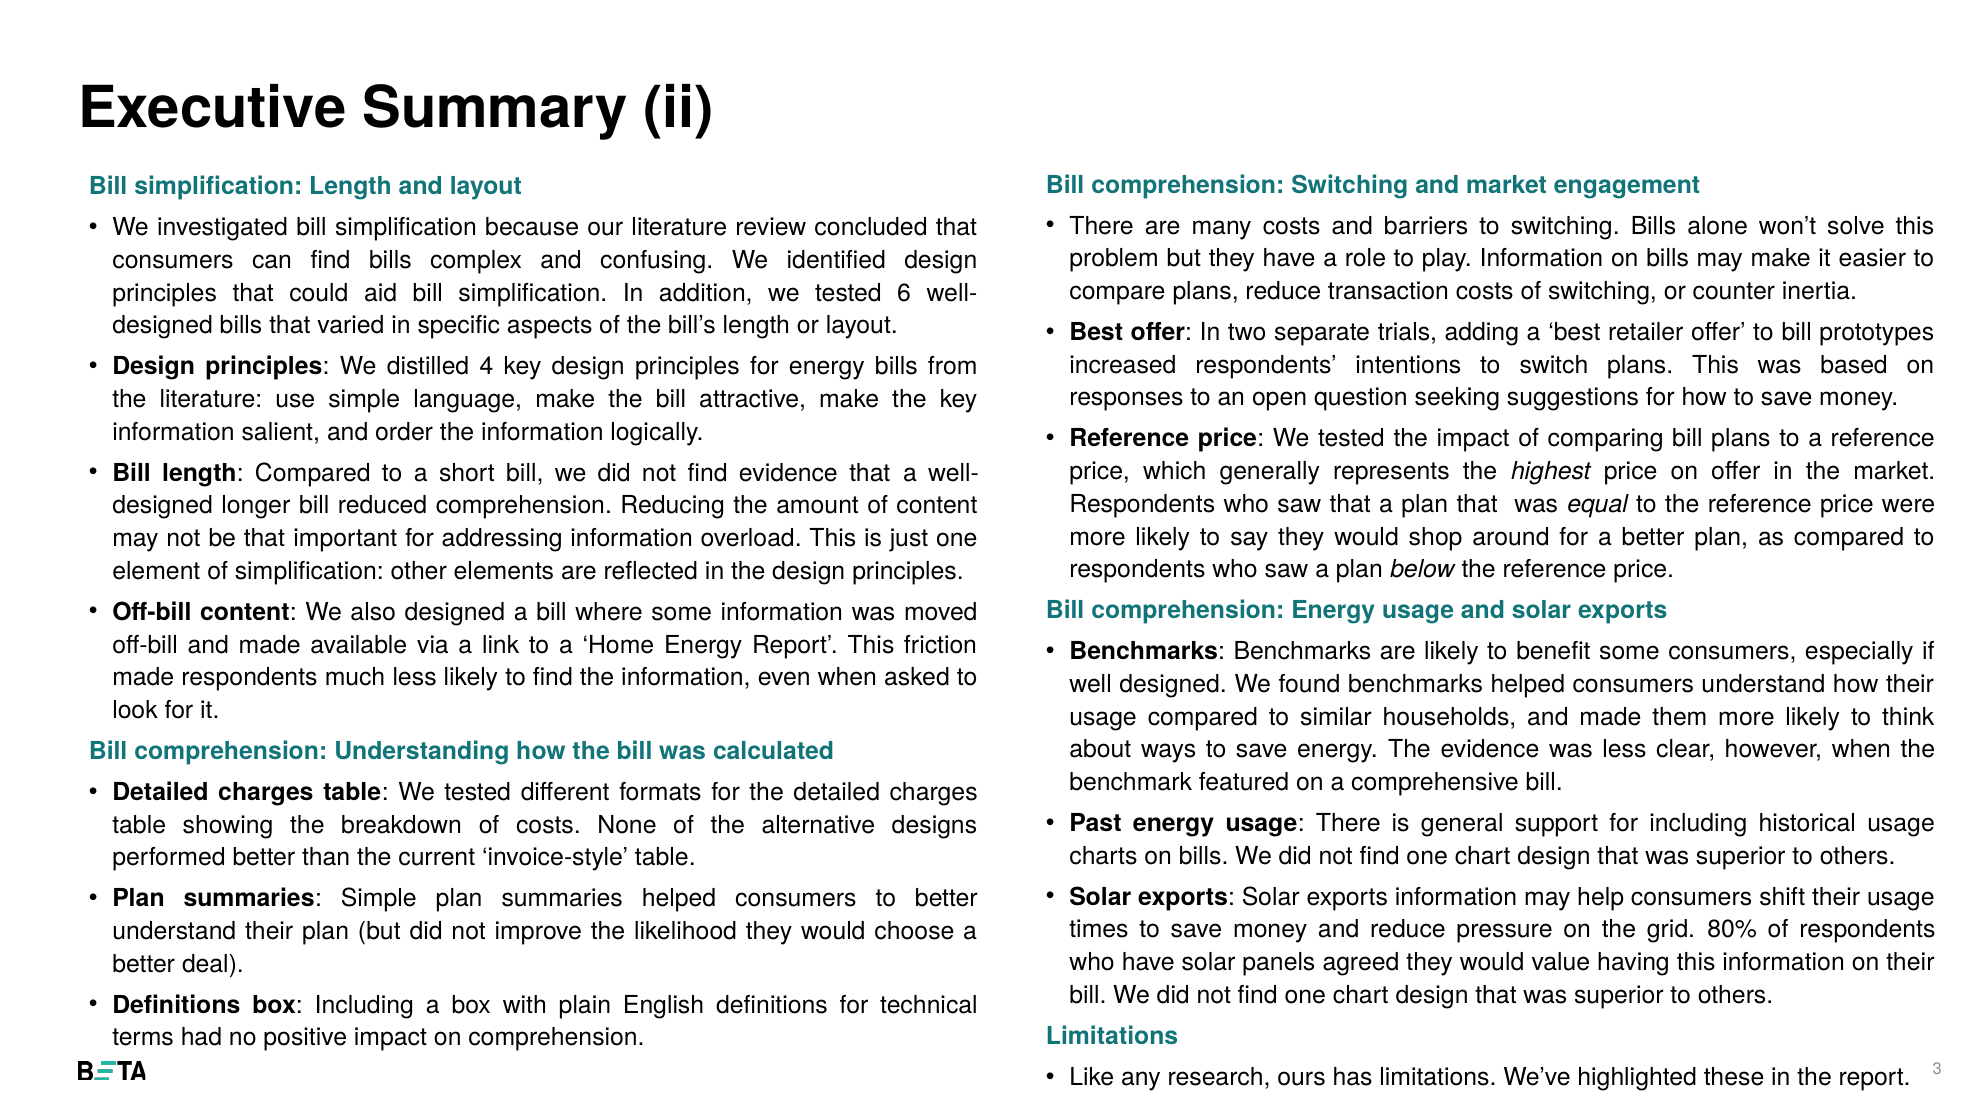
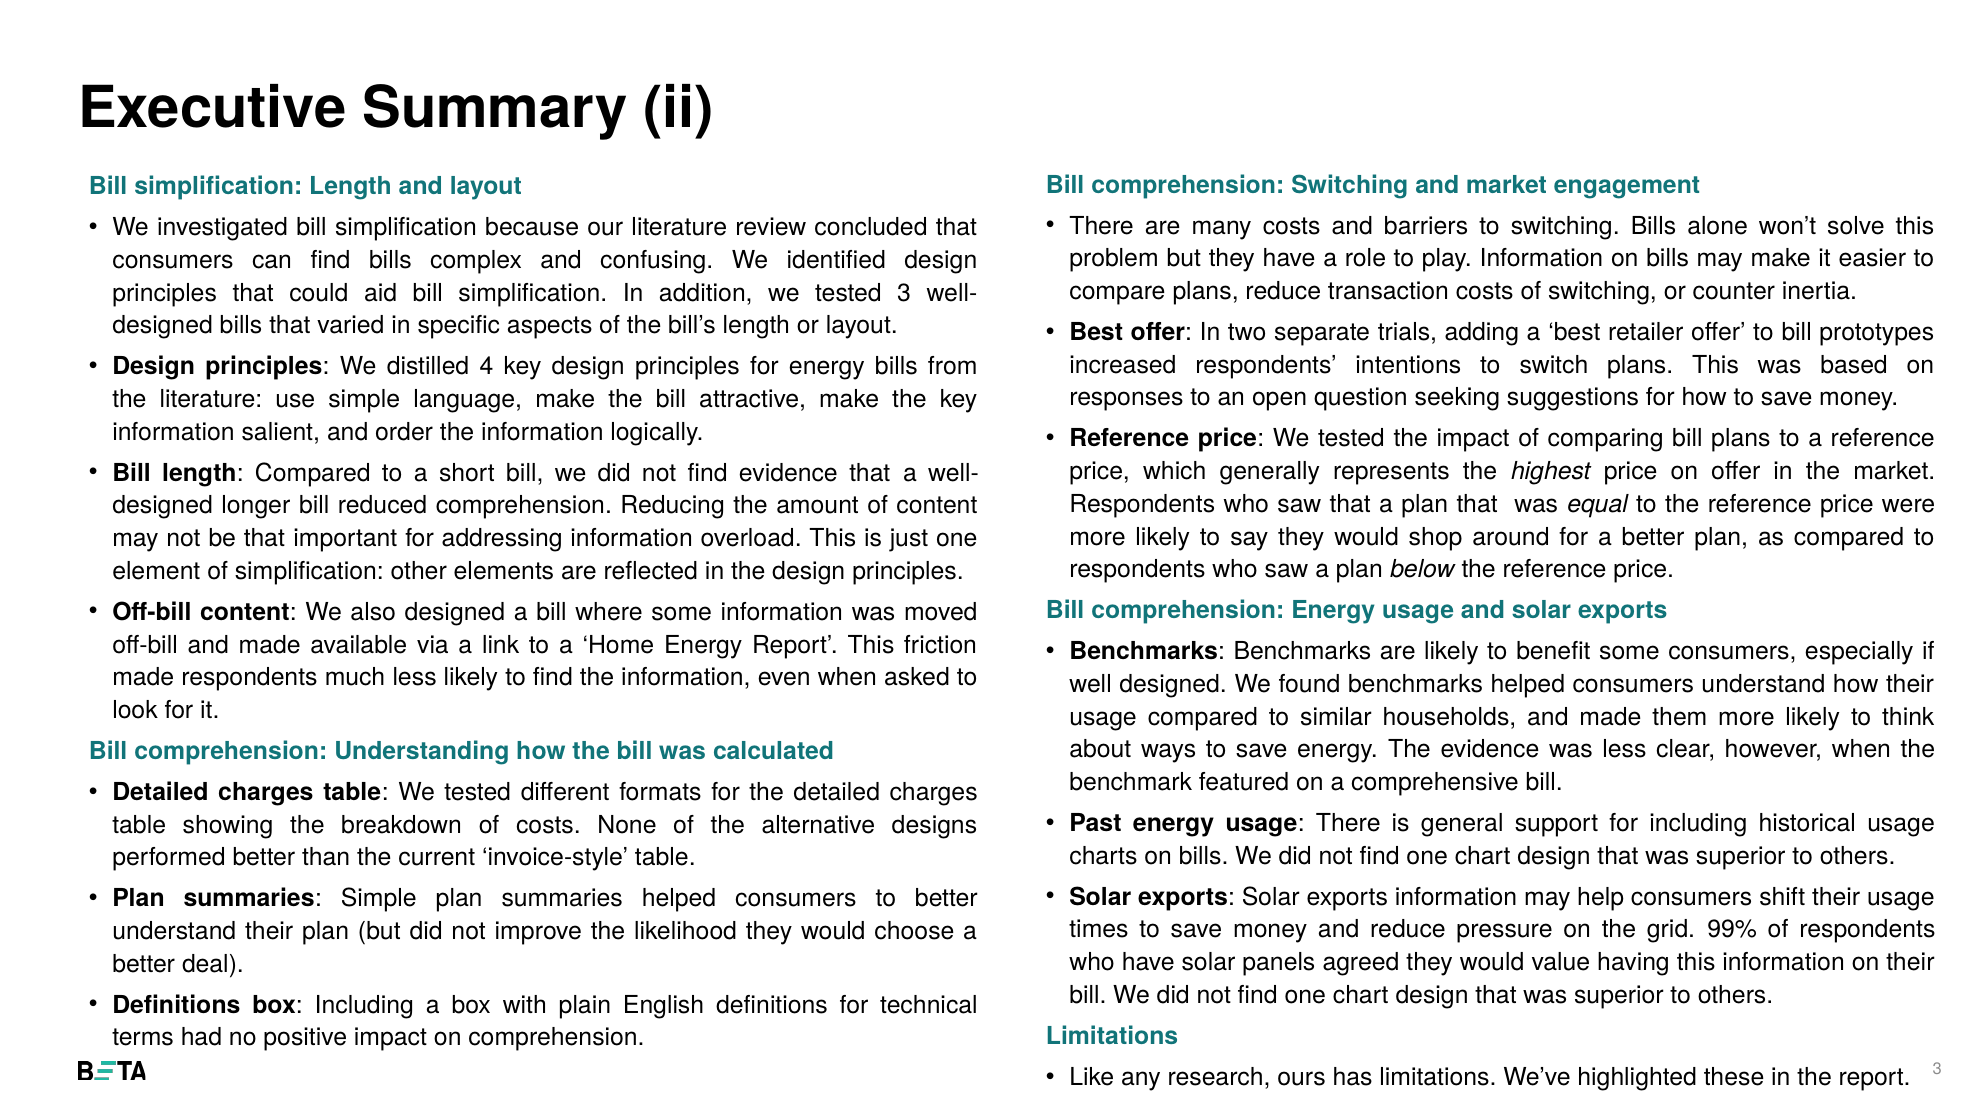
tested 6: 6 -> 3 (904, 293)
80%: 80% -> 99% (1732, 930)
